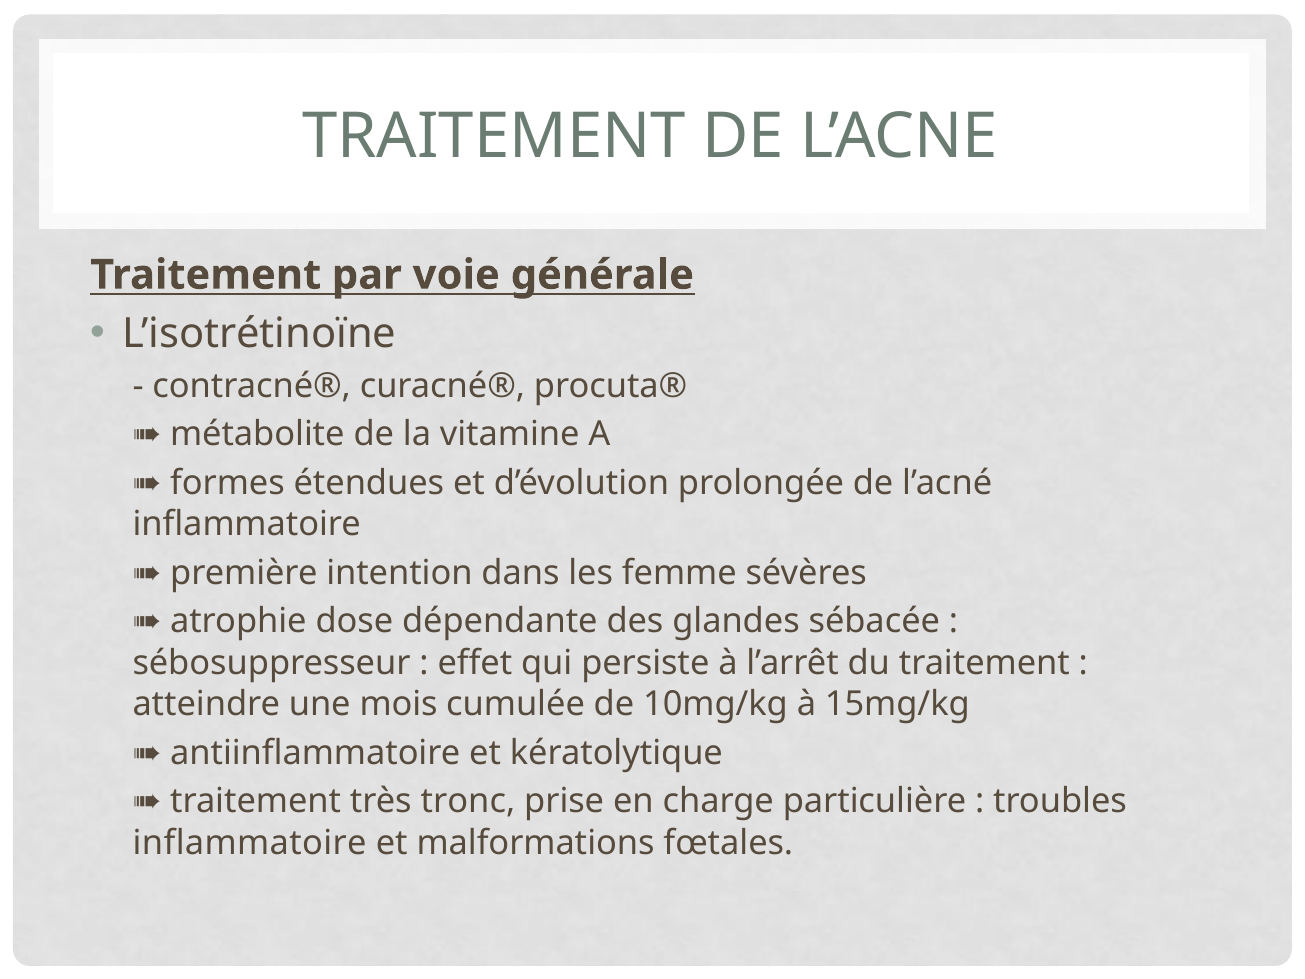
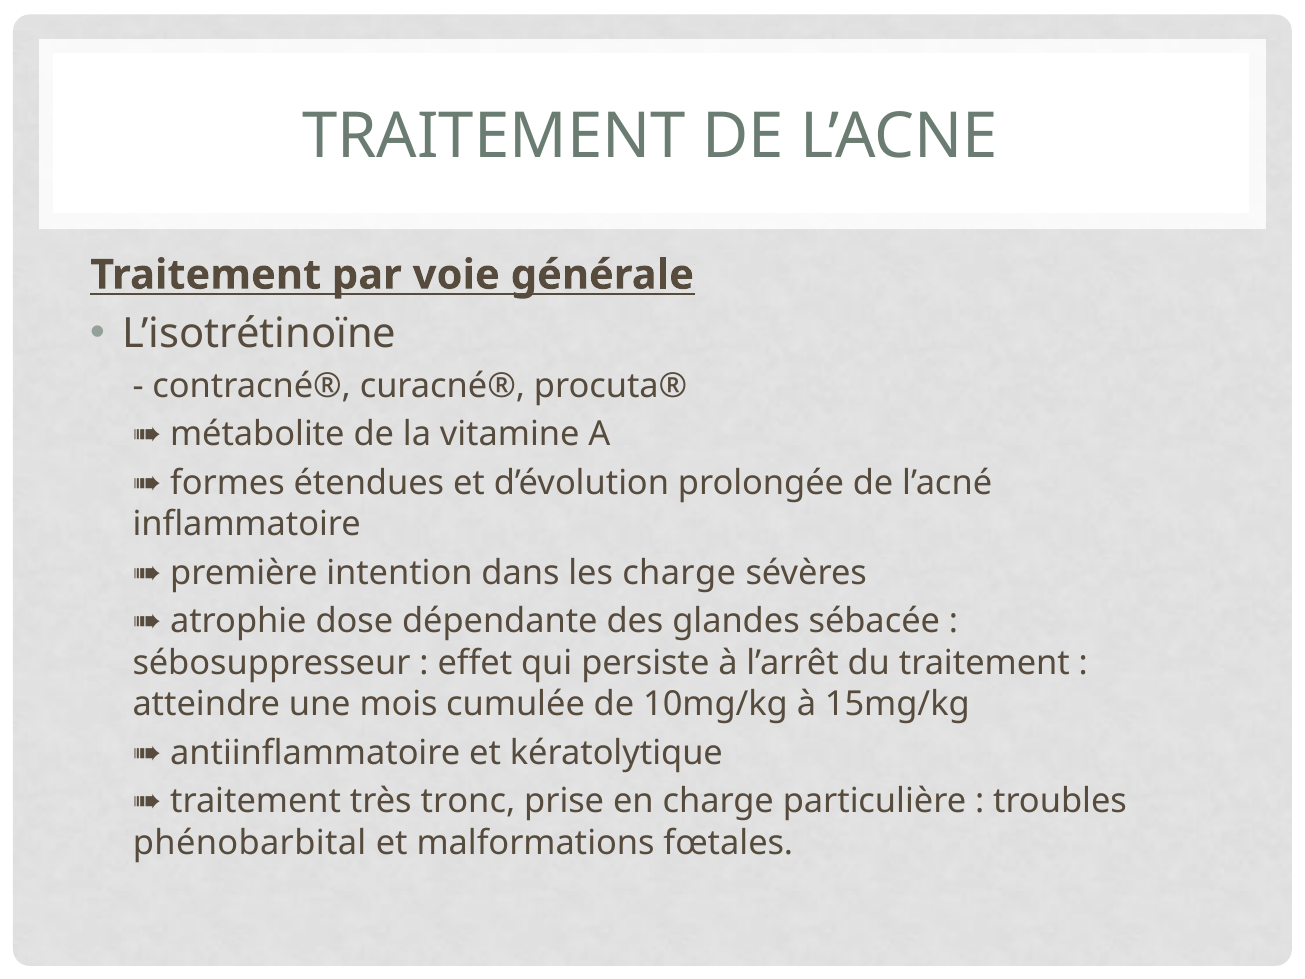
les femme: femme -> charge (679, 573)
inflammatoire: inflammatoire -> phénobarbital (250, 842)
